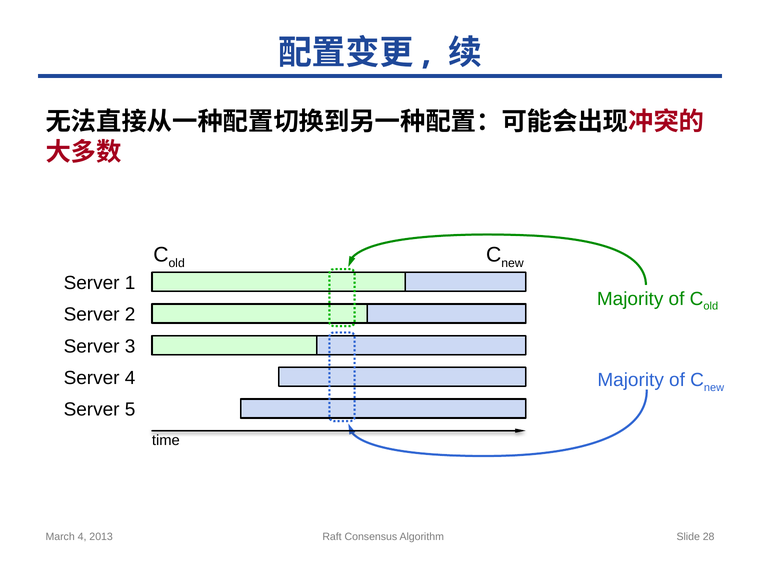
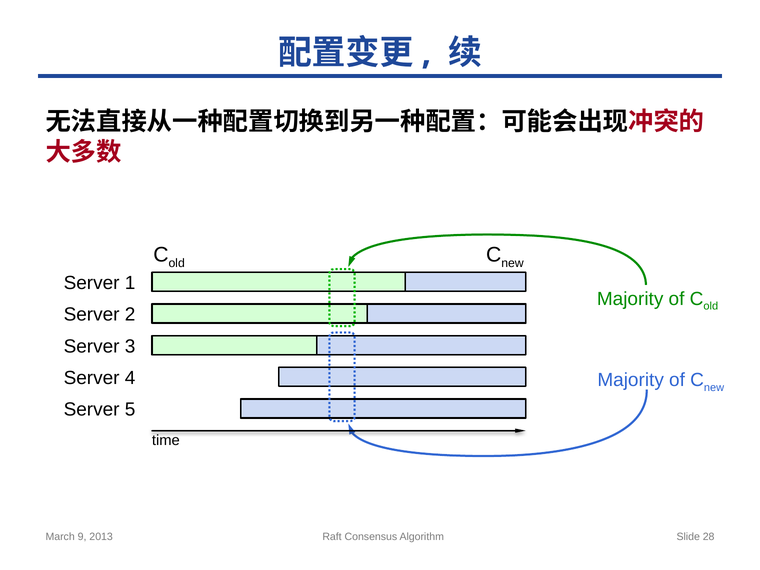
March 4: 4 -> 9 (82, 537)
